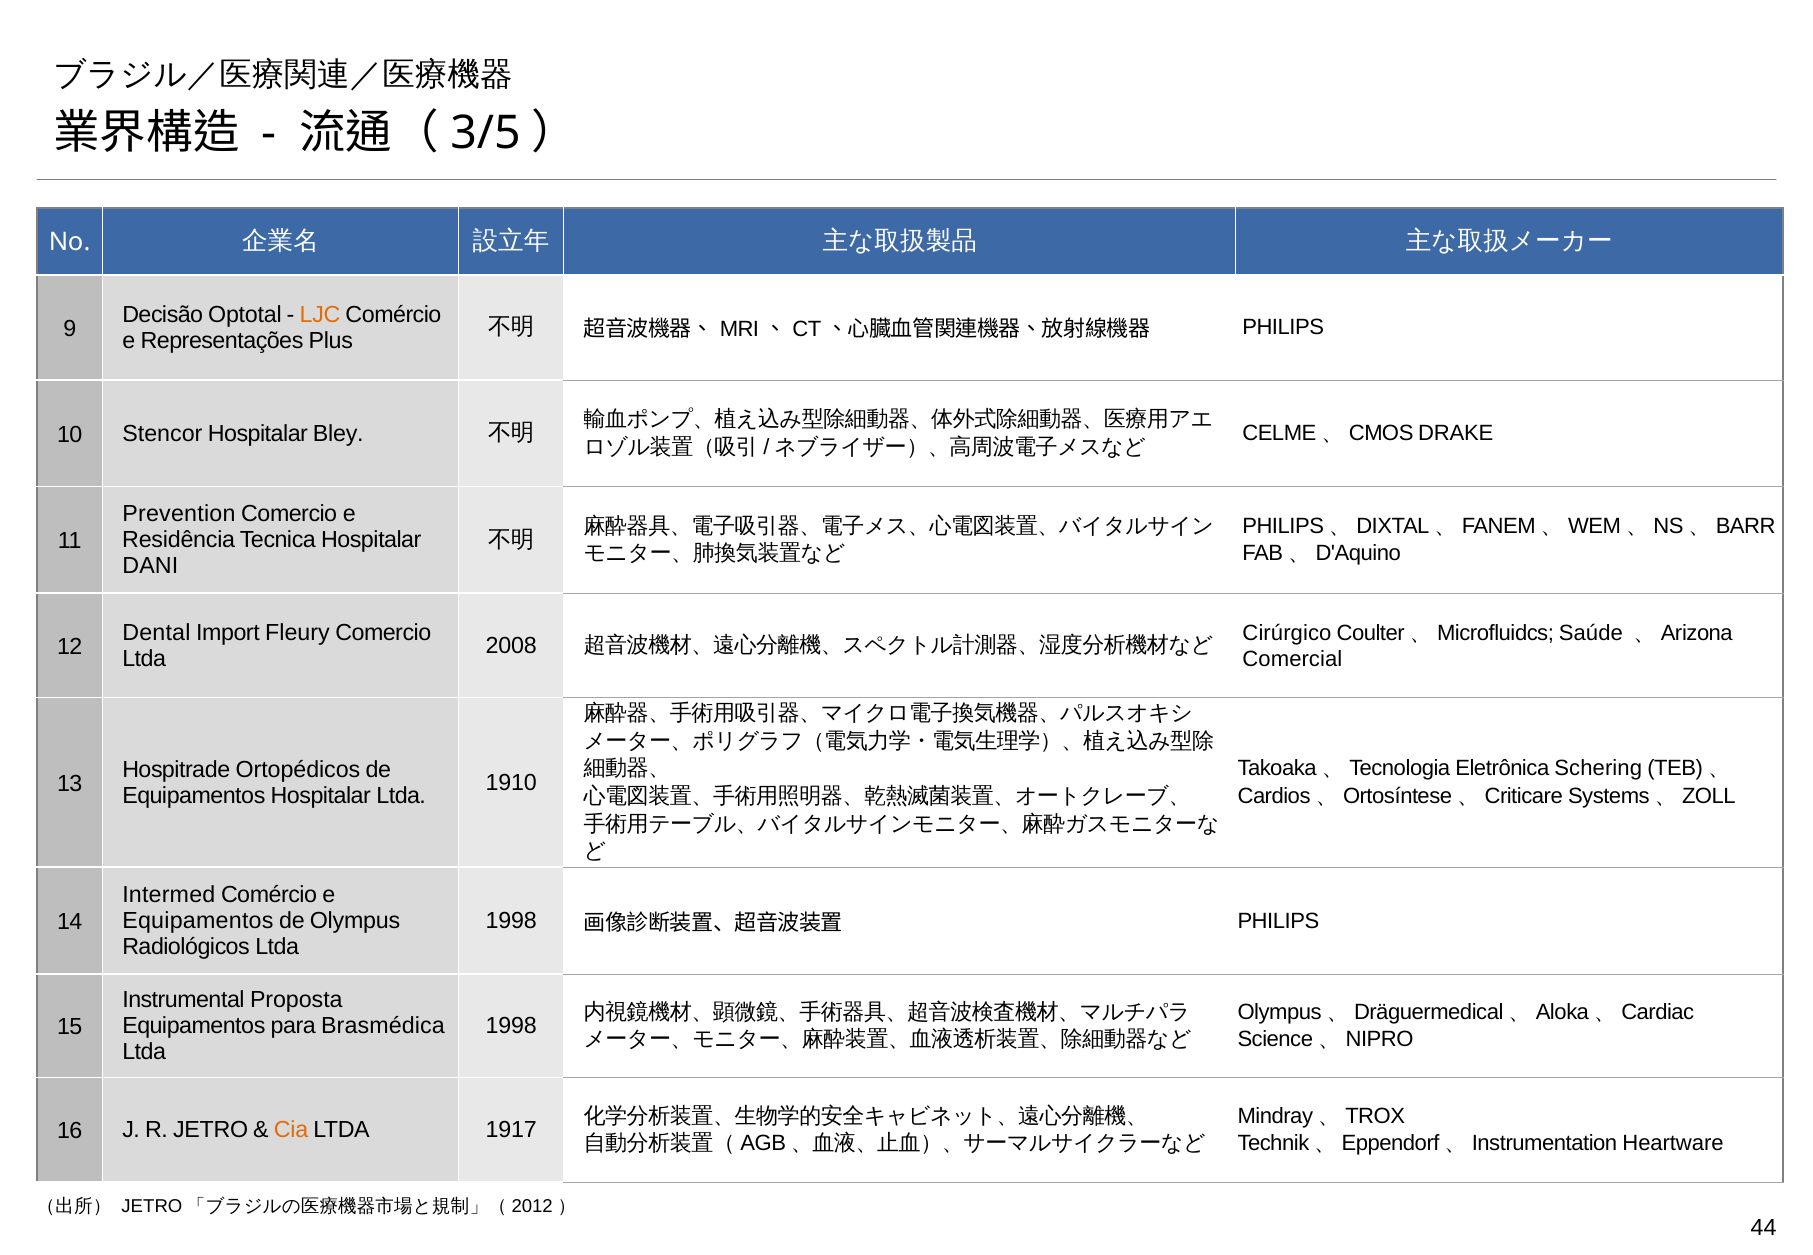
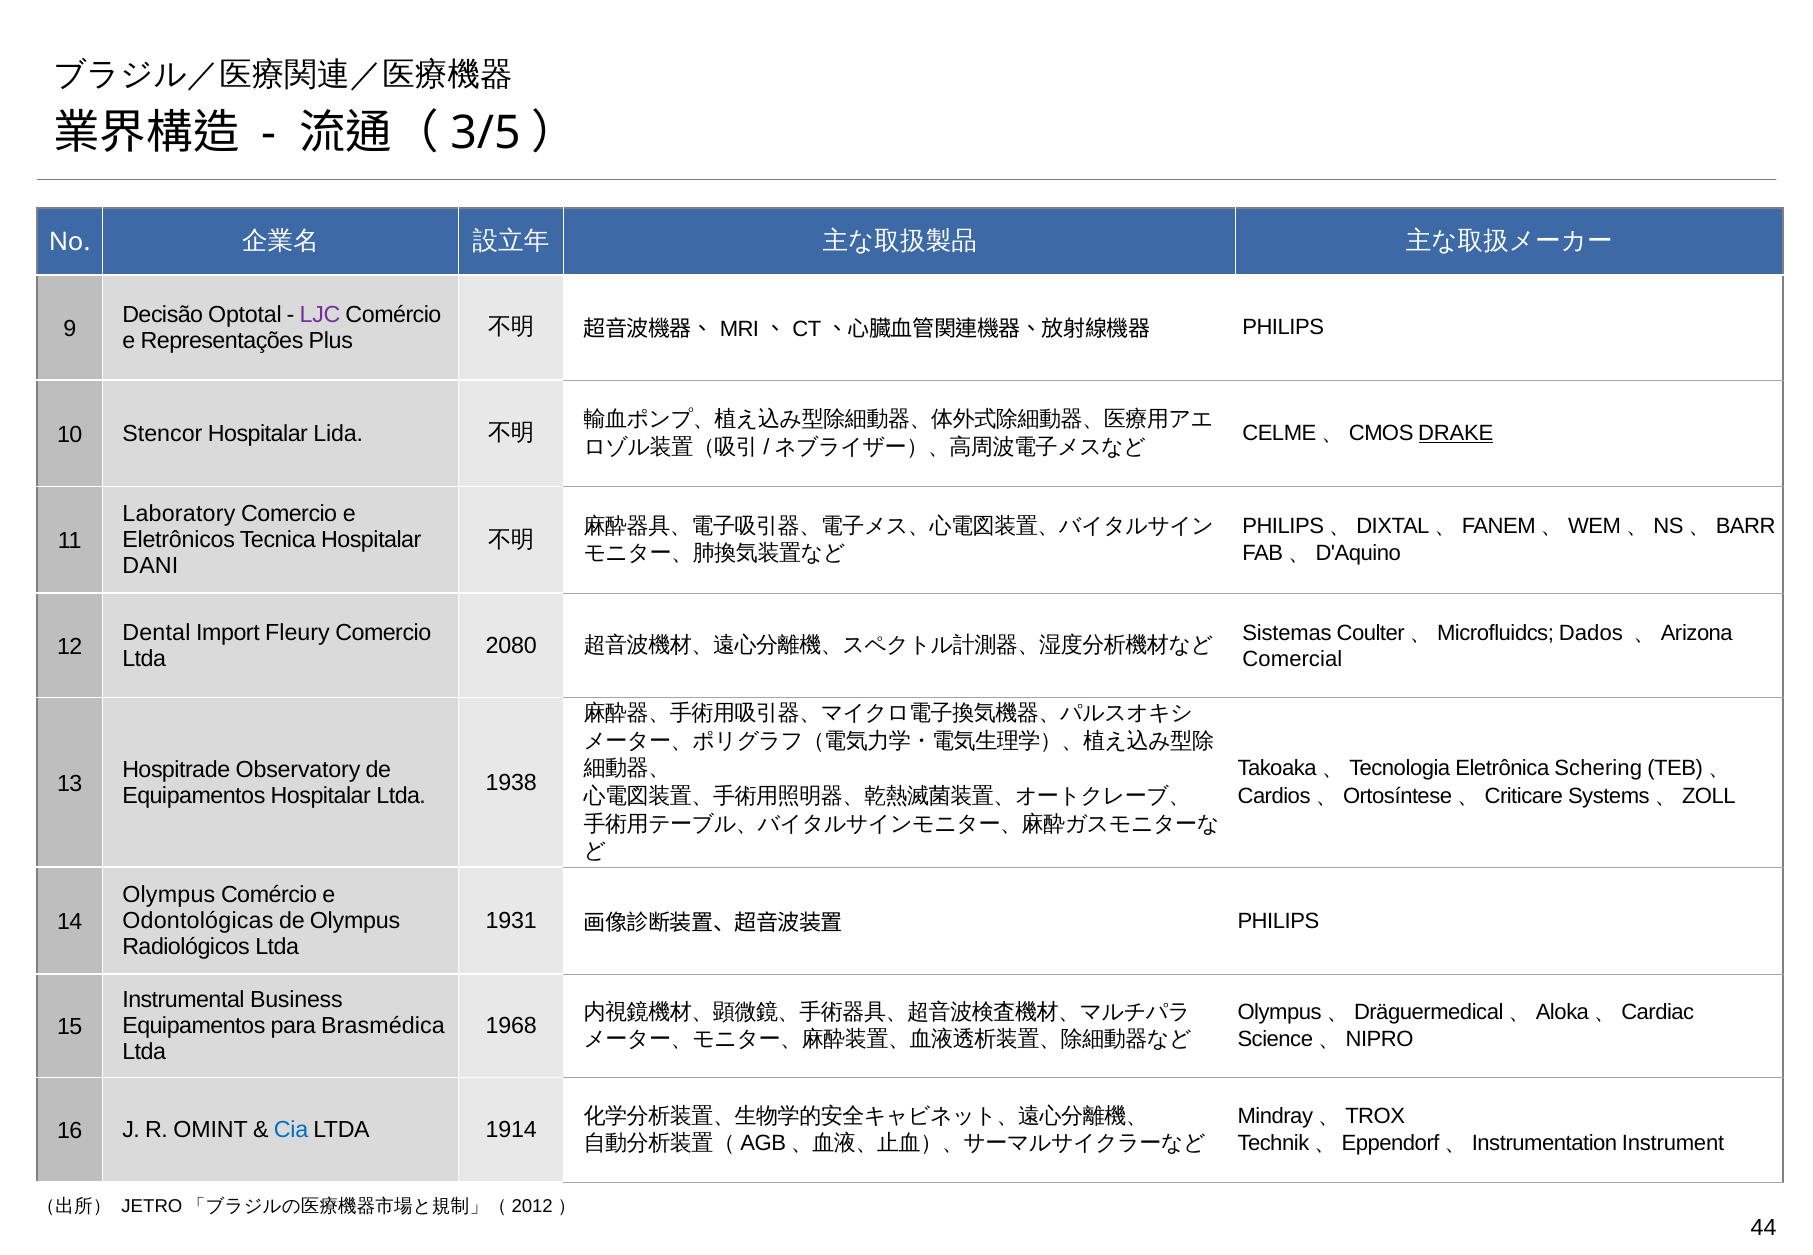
LJC colour: orange -> purple (320, 315)
DRAKE underline: none -> present (1456, 433)
Bley: Bley -> Lida (338, 434)
Prevention: Prevention -> Laboratory (179, 514)
Residência: Residência -> Eletrônicos (179, 540)
Cirúrgico: Cirúrgico -> Sistemas (1287, 633)
Saúde: Saúde -> Dados (1591, 633)
2008: 2008 -> 2080 (511, 646)
Ortopédicos: Ortopédicos -> Observatory (298, 770)
1910: 1910 -> 1938 (511, 783)
Intermed: Intermed -> Olympus (169, 895)
Equipamentos: Equipamentos -> Odontológicas (198, 921)
1998: 1998 -> 1931 (511, 921)
Proposta: Proposta -> Business (296, 1000)
1998: 1998 -> 1968 (511, 1026)
JETRO: JETRO -> OMINT (211, 1130)
Cia colour: orange -> blue (291, 1130)
1917: 1917 -> 1914 (511, 1130)
Heartware: Heartware -> Instrument (1673, 1144)
